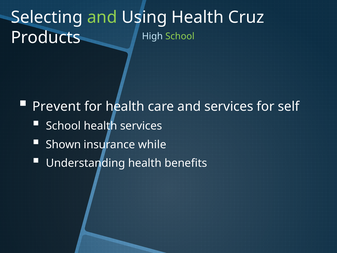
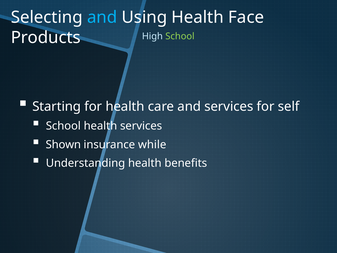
and colour: light green -> light blue (102, 17)
Cruz: Cruz -> Face (246, 17)
Prevent: Prevent -> Starting (57, 106)
